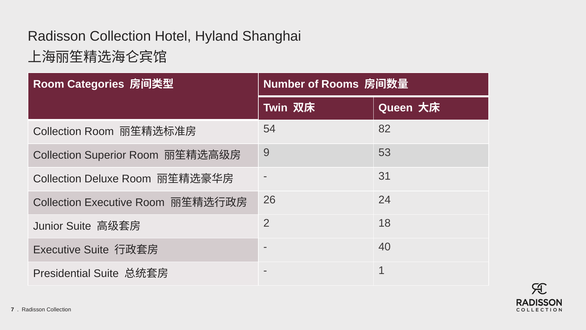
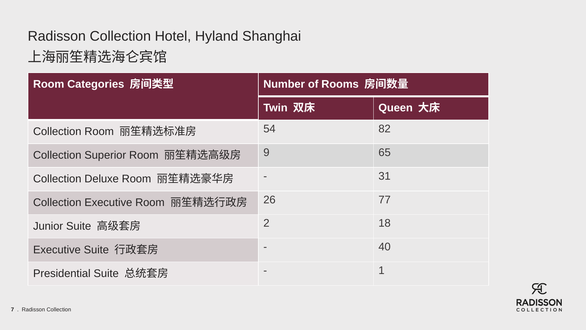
53: 53 -> 65 (385, 152)
24: 24 -> 77 (385, 200)
